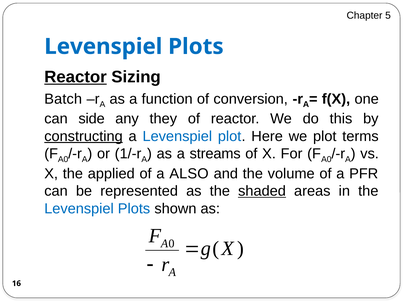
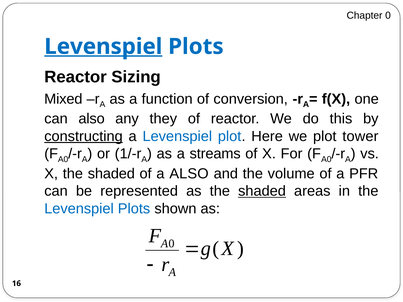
Chapter 5: 5 -> 0 (388, 16)
Levenspiel underline: none -> present (103, 47)
Reactor underline: present -> none (75, 77)
Batch: Batch -> Mixed (63, 99)
can side: side -> also (92, 119)
terms: terms -> tower (360, 136)
X the applied: applied -> shaded (111, 174)
